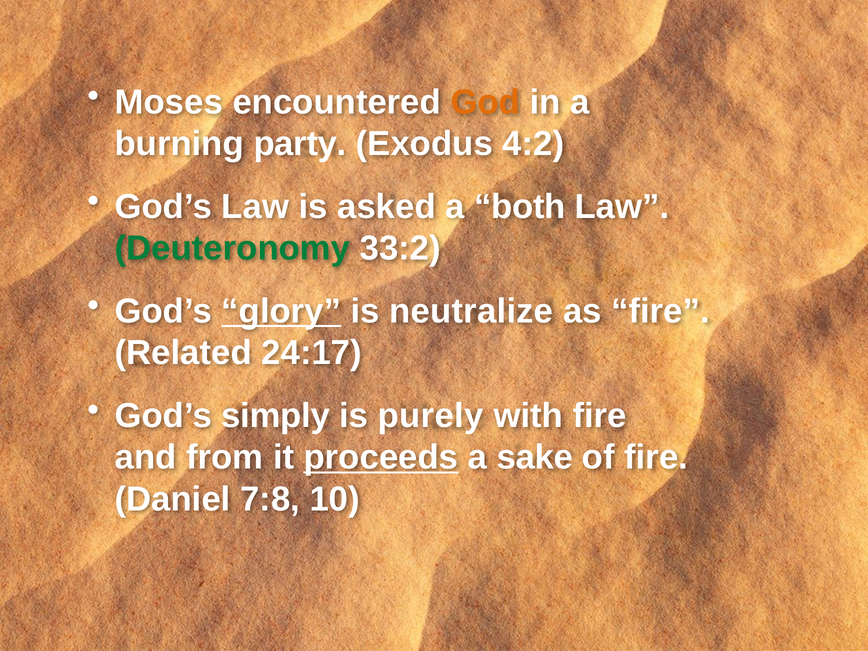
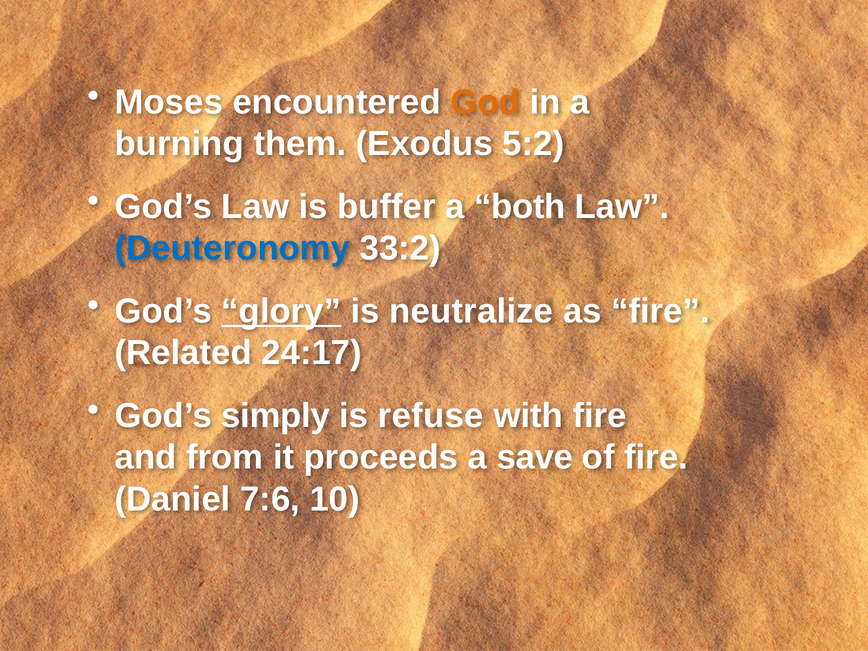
party: party -> them (300, 144)
4:2: 4:2 -> 5:2 (533, 144)
asked: asked -> buffer (386, 207)
Deuteronomy colour: green -> blue (232, 248)
purely: purely -> refuse (431, 416)
proceeds underline: present -> none (381, 457)
sake: sake -> save (535, 457)
7:8: 7:8 -> 7:6 (270, 499)
